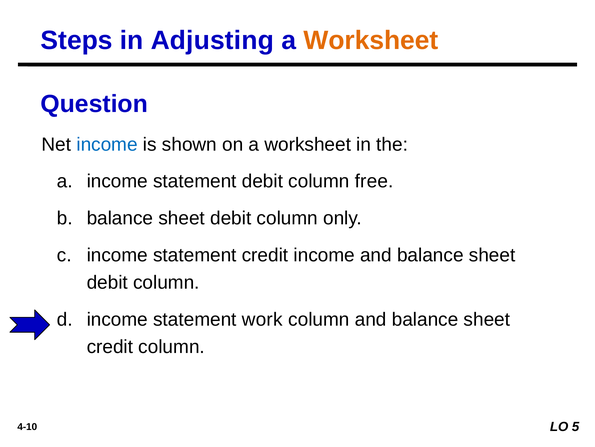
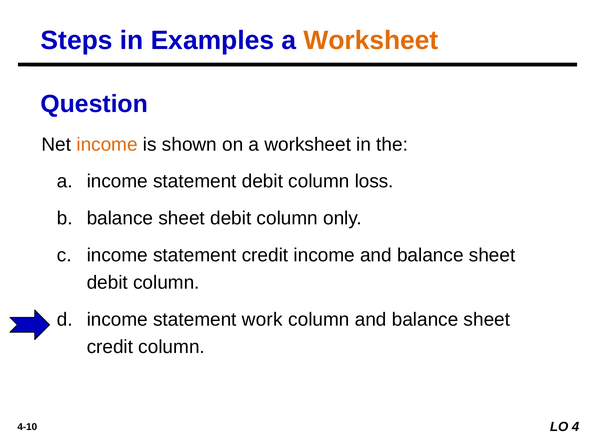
Adjusting: Adjusting -> Examples (212, 40)
income colour: blue -> orange (107, 144)
free: free -> loss (374, 181)
5: 5 -> 4 (576, 426)
